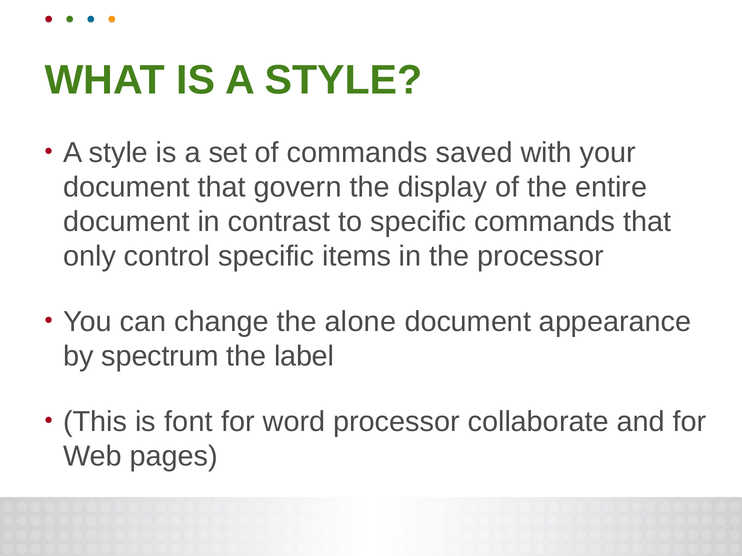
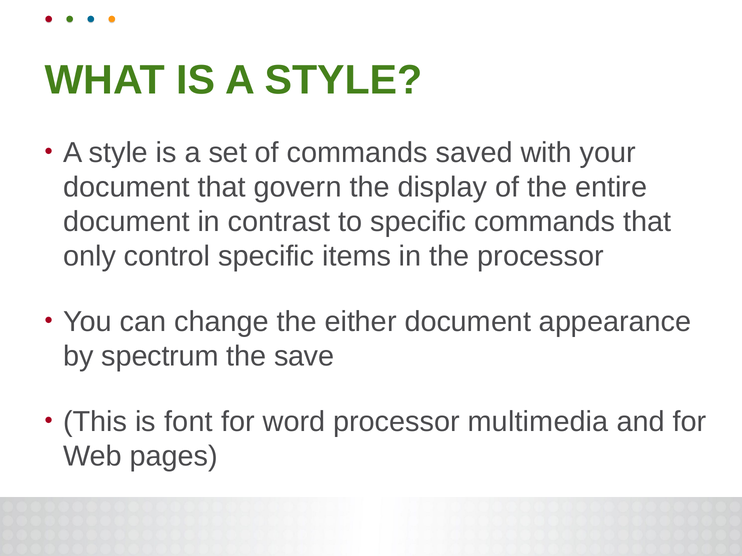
alone: alone -> either (361, 322)
label: label -> save (304, 357)
collaborate: collaborate -> multimedia (538, 422)
